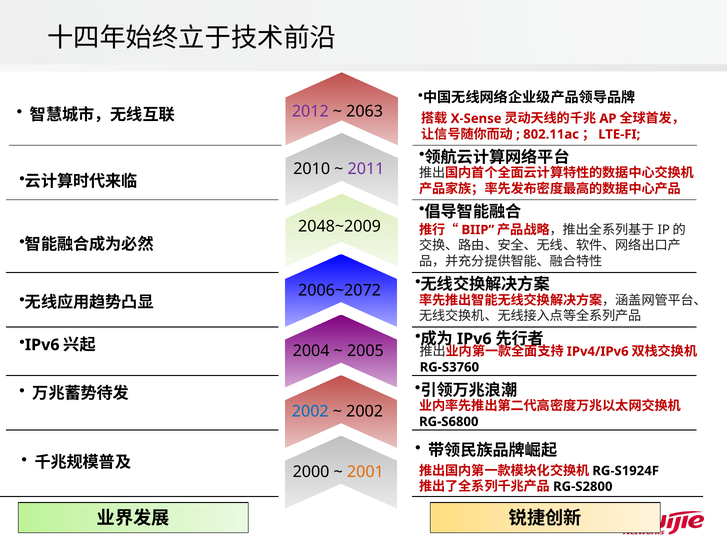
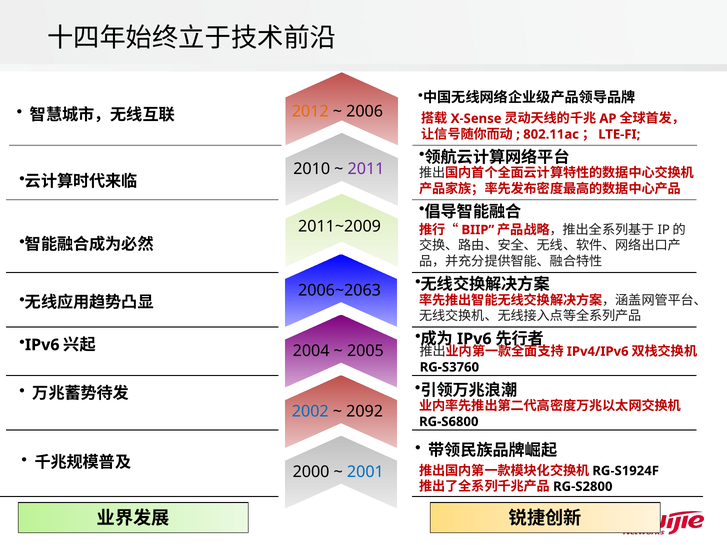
2012 colour: purple -> orange (310, 111)
2063: 2063 -> 2006 (365, 111)
2048~2009: 2048~2009 -> 2011~2009 (340, 226)
2006~2072: 2006~2072 -> 2006~2063 (340, 290)
2002: 2002 -> 2092 (365, 412)
2001 colour: orange -> blue (365, 472)
